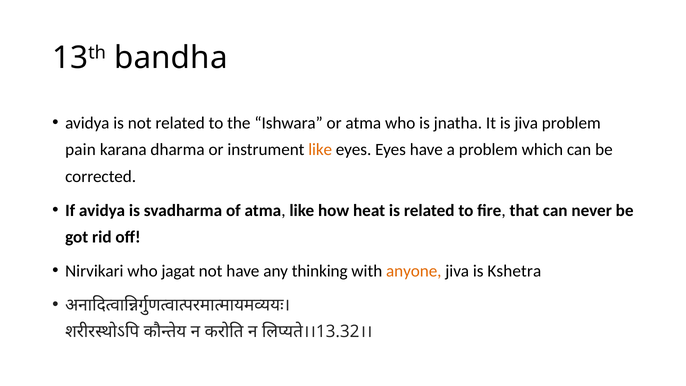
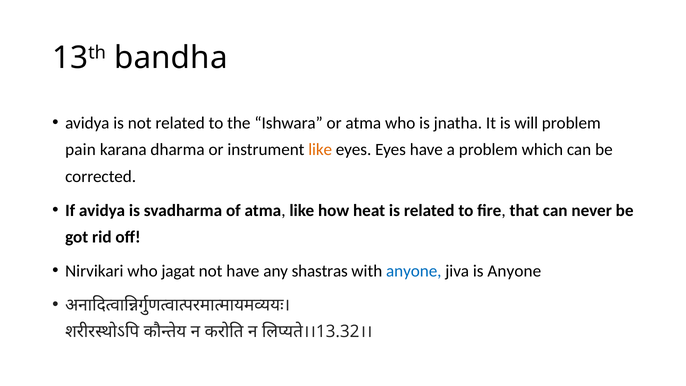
is jiva: jiva -> will (526, 123)
thinking: thinking -> shastras (320, 271)
anyone colour: orange -> blue (414, 271)
is Kshetra: Kshetra -> Anyone (514, 271)
